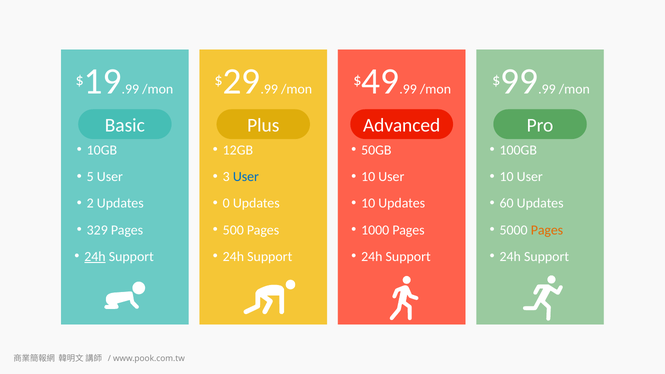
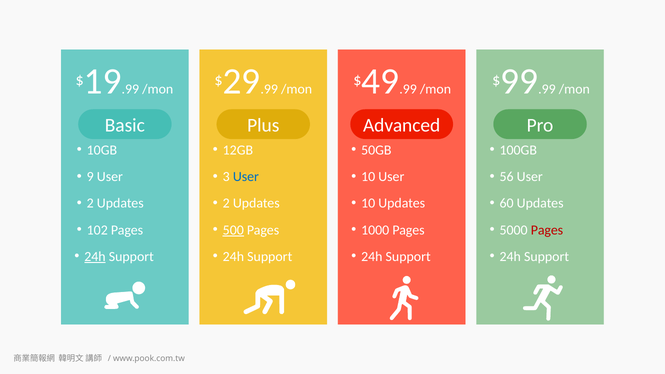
5: 5 -> 9 (90, 177)
10: 10 -> 56 (507, 177)
0: 0 -> 2 (226, 203)
329: 329 -> 102 (97, 230)
500 underline: none -> present (233, 230)
Pages colour: orange -> red (547, 230)
